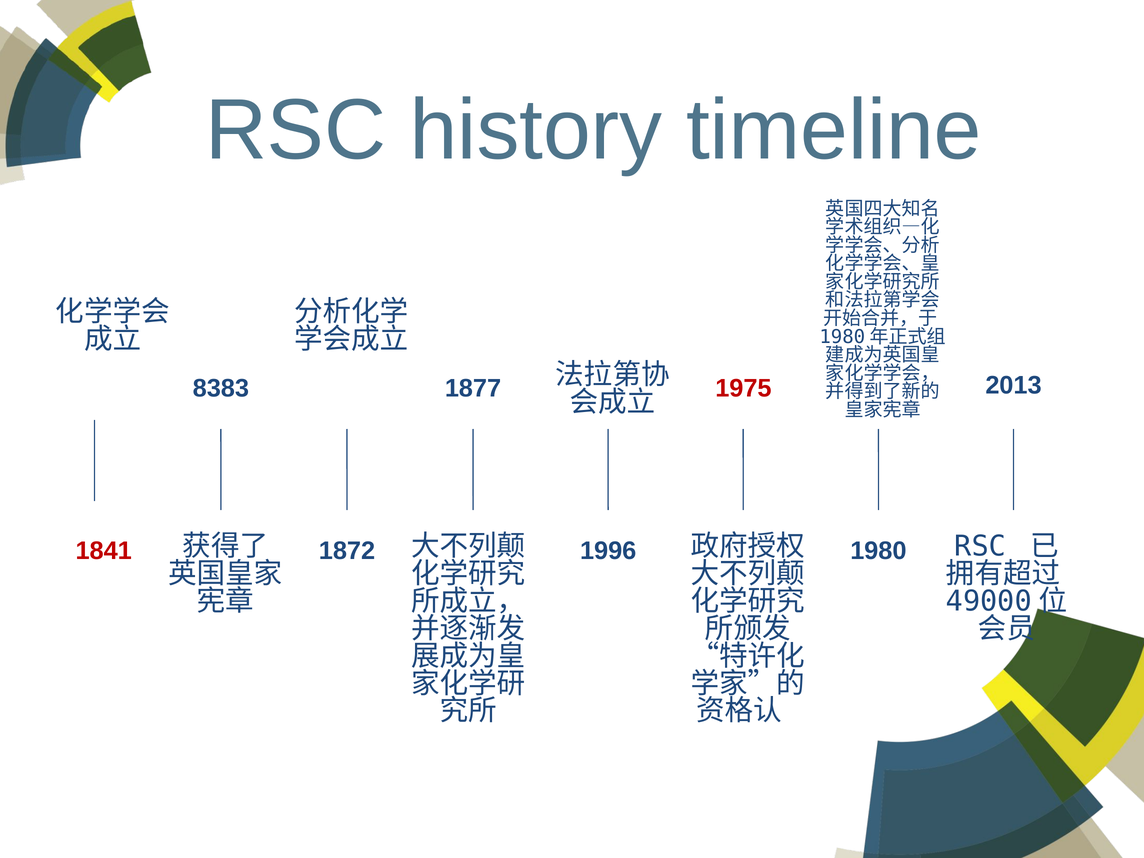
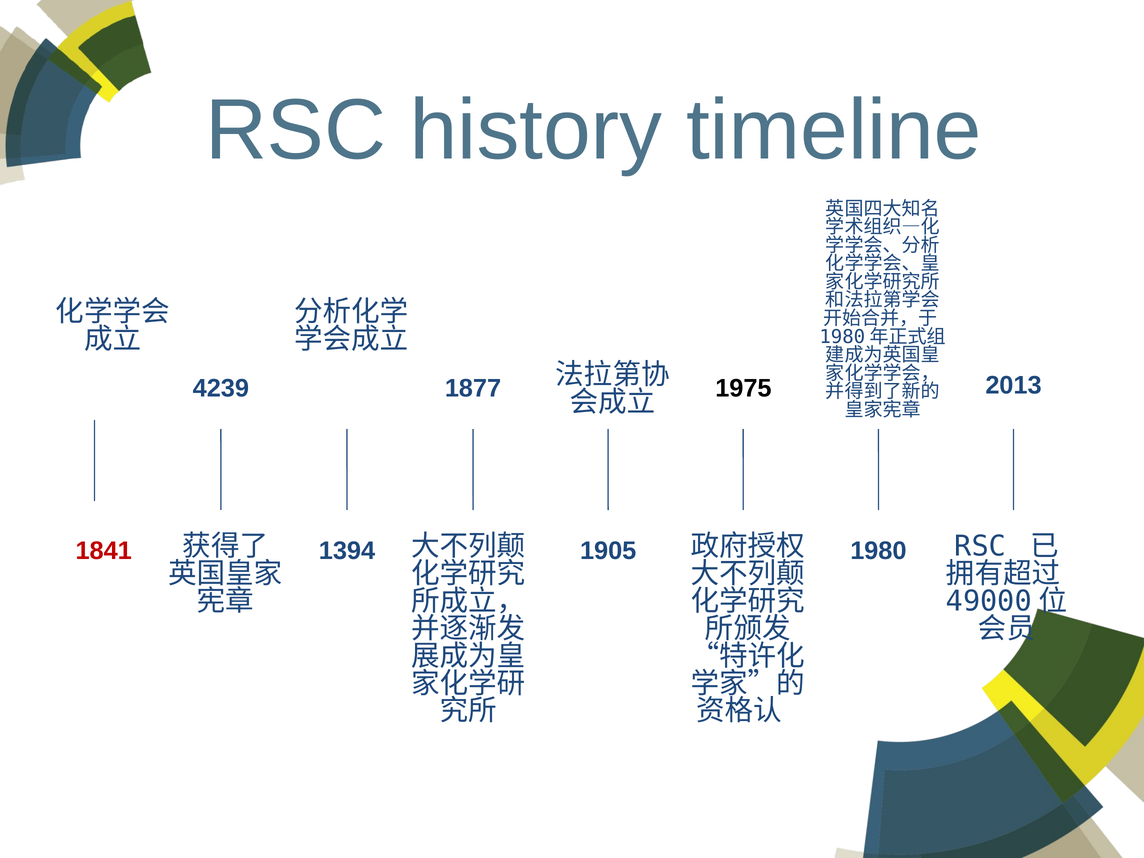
8383: 8383 -> 4239 (221, 389)
1975 colour: red -> black (743, 389)
1872: 1872 -> 1394 (347, 551)
1996: 1996 -> 1905 (608, 551)
